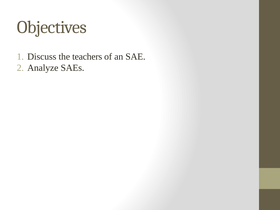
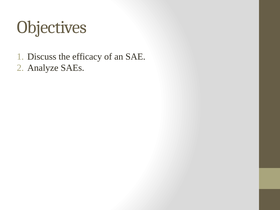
teachers: teachers -> efficacy (87, 57)
